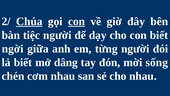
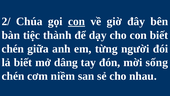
Chúa underline: present -> none (29, 21)
tiệc người: người -> thành (57, 35)
ngời: ngời -> chén (13, 49)
cơm nhau: nhau -> niềm (63, 76)
